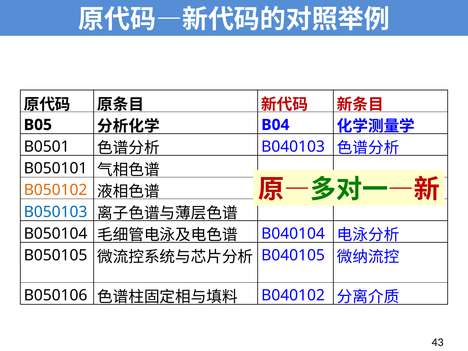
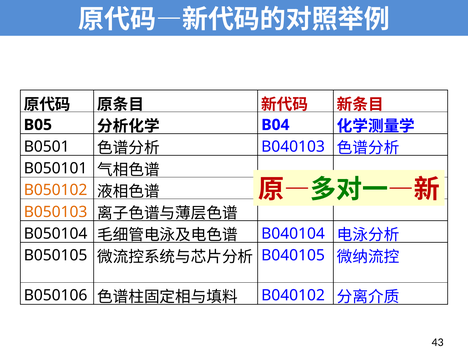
B050103 colour: blue -> orange (56, 212)
